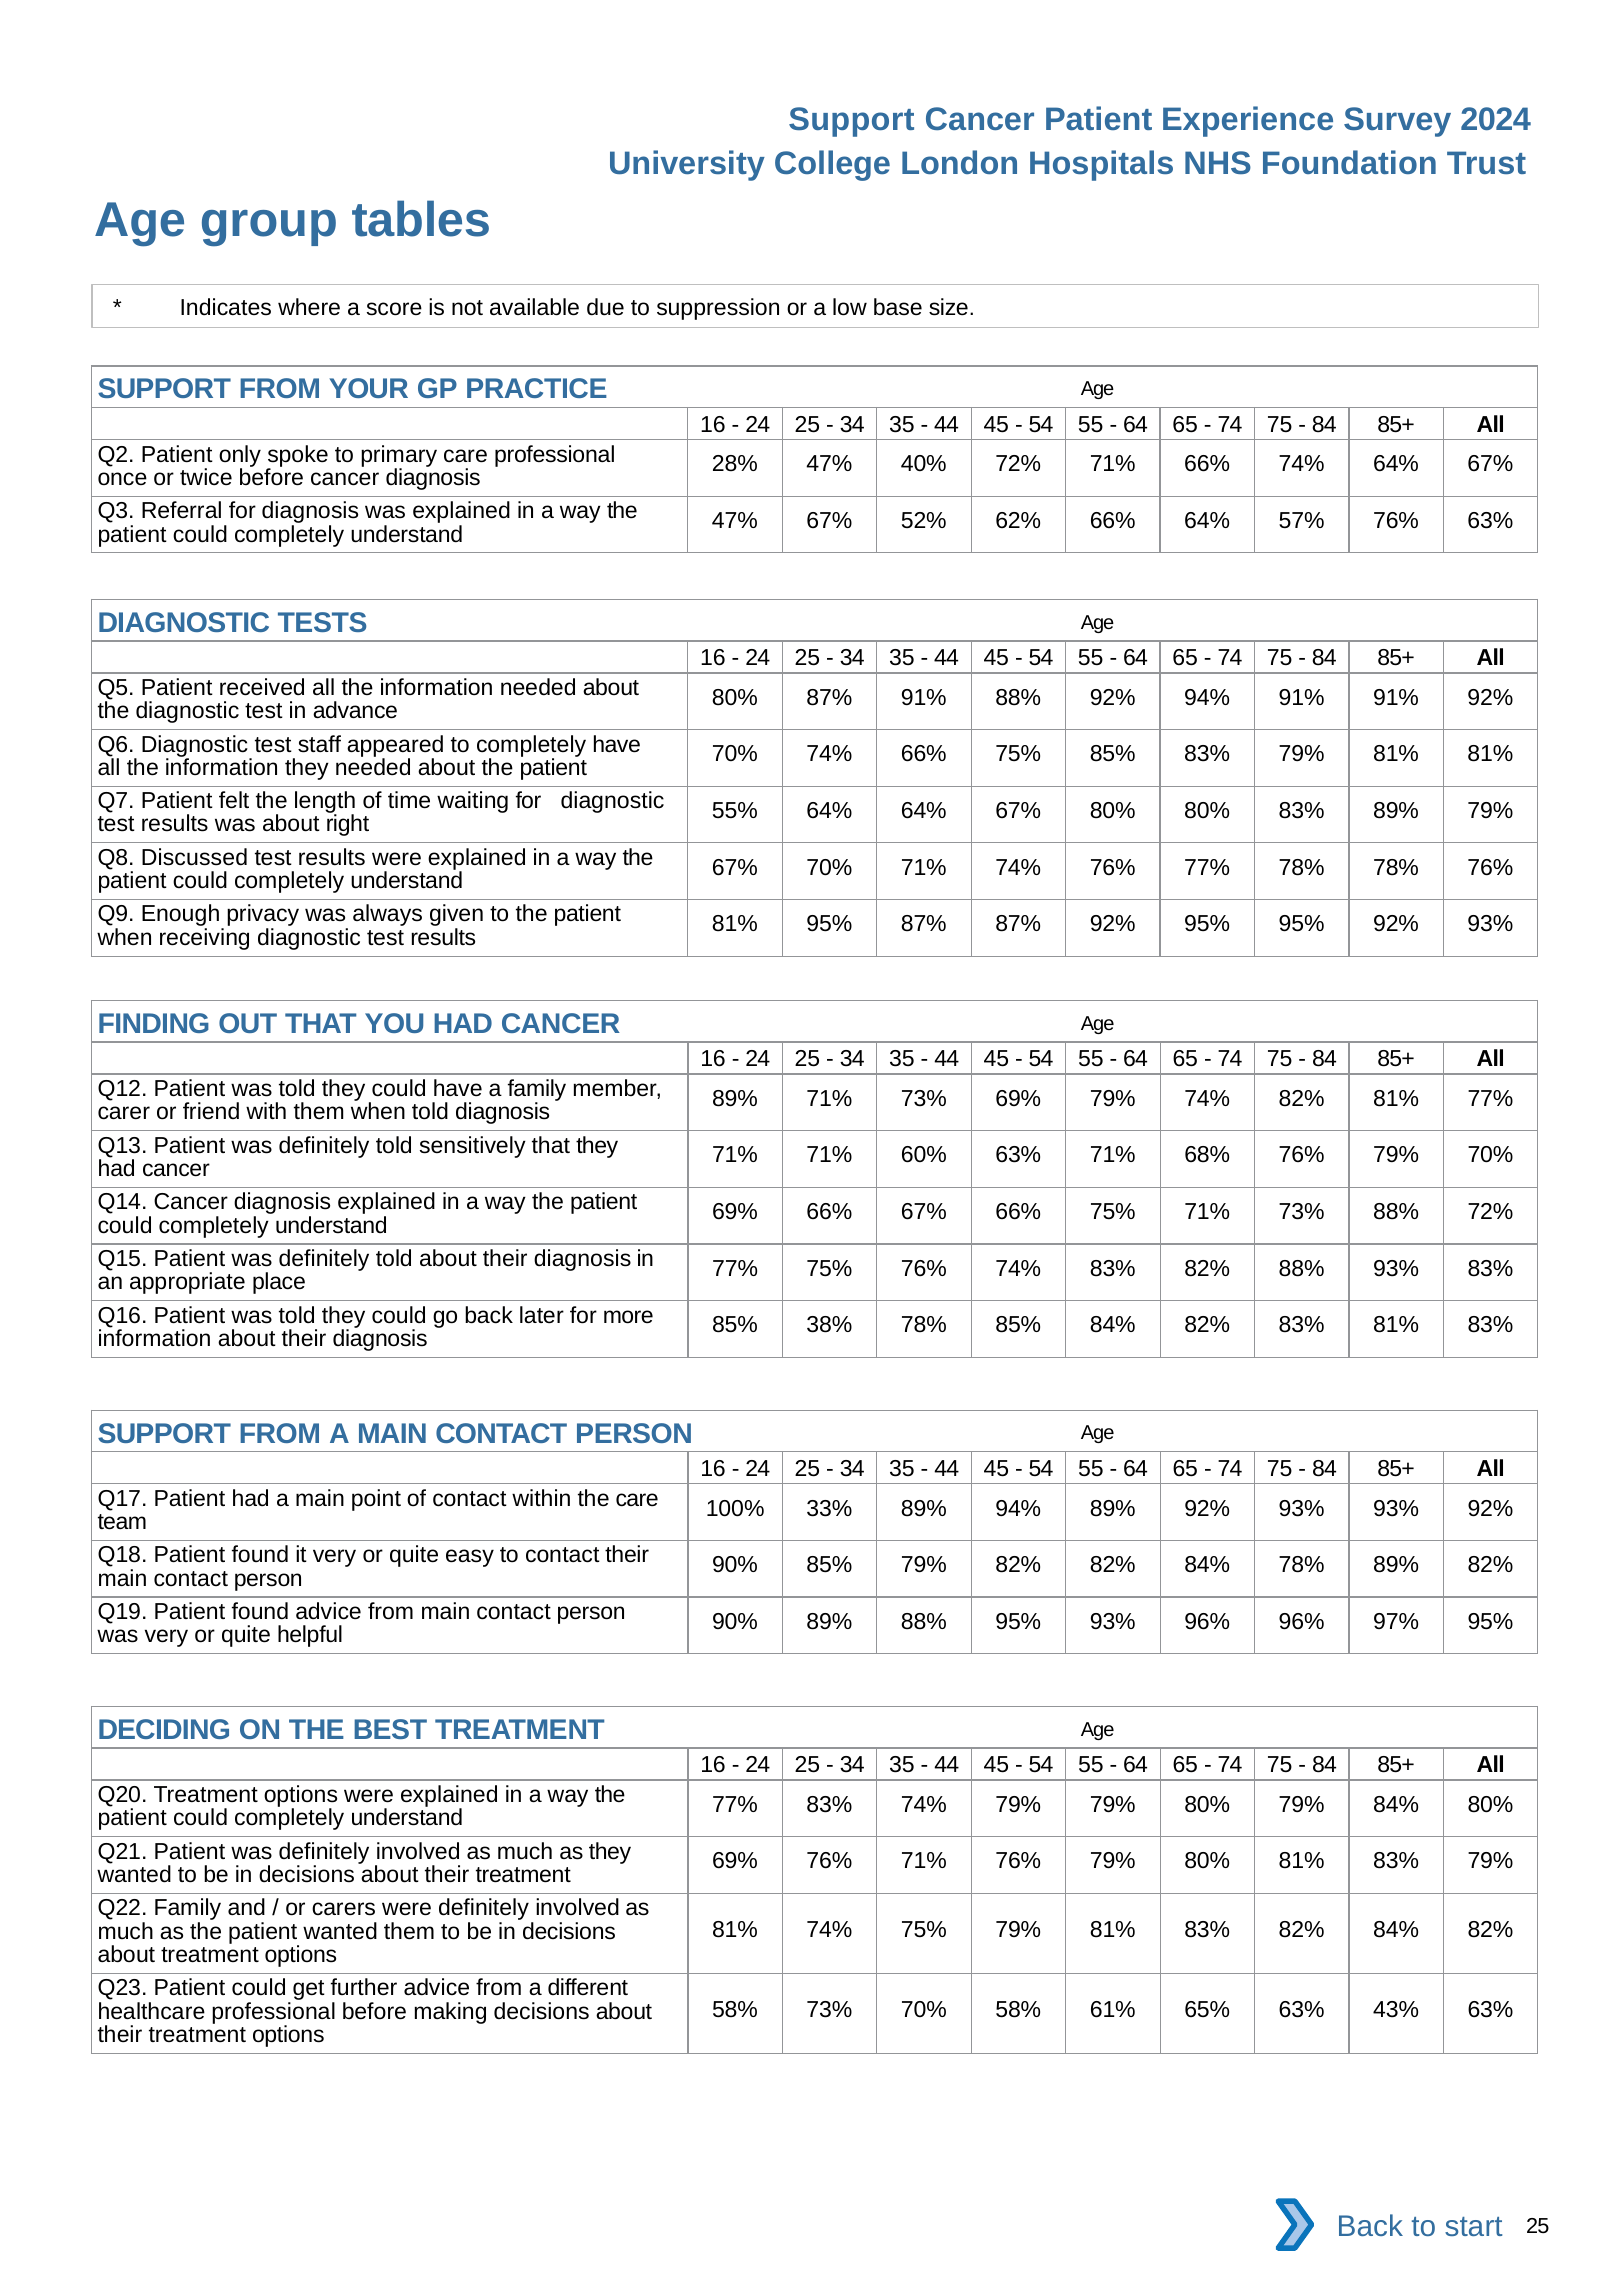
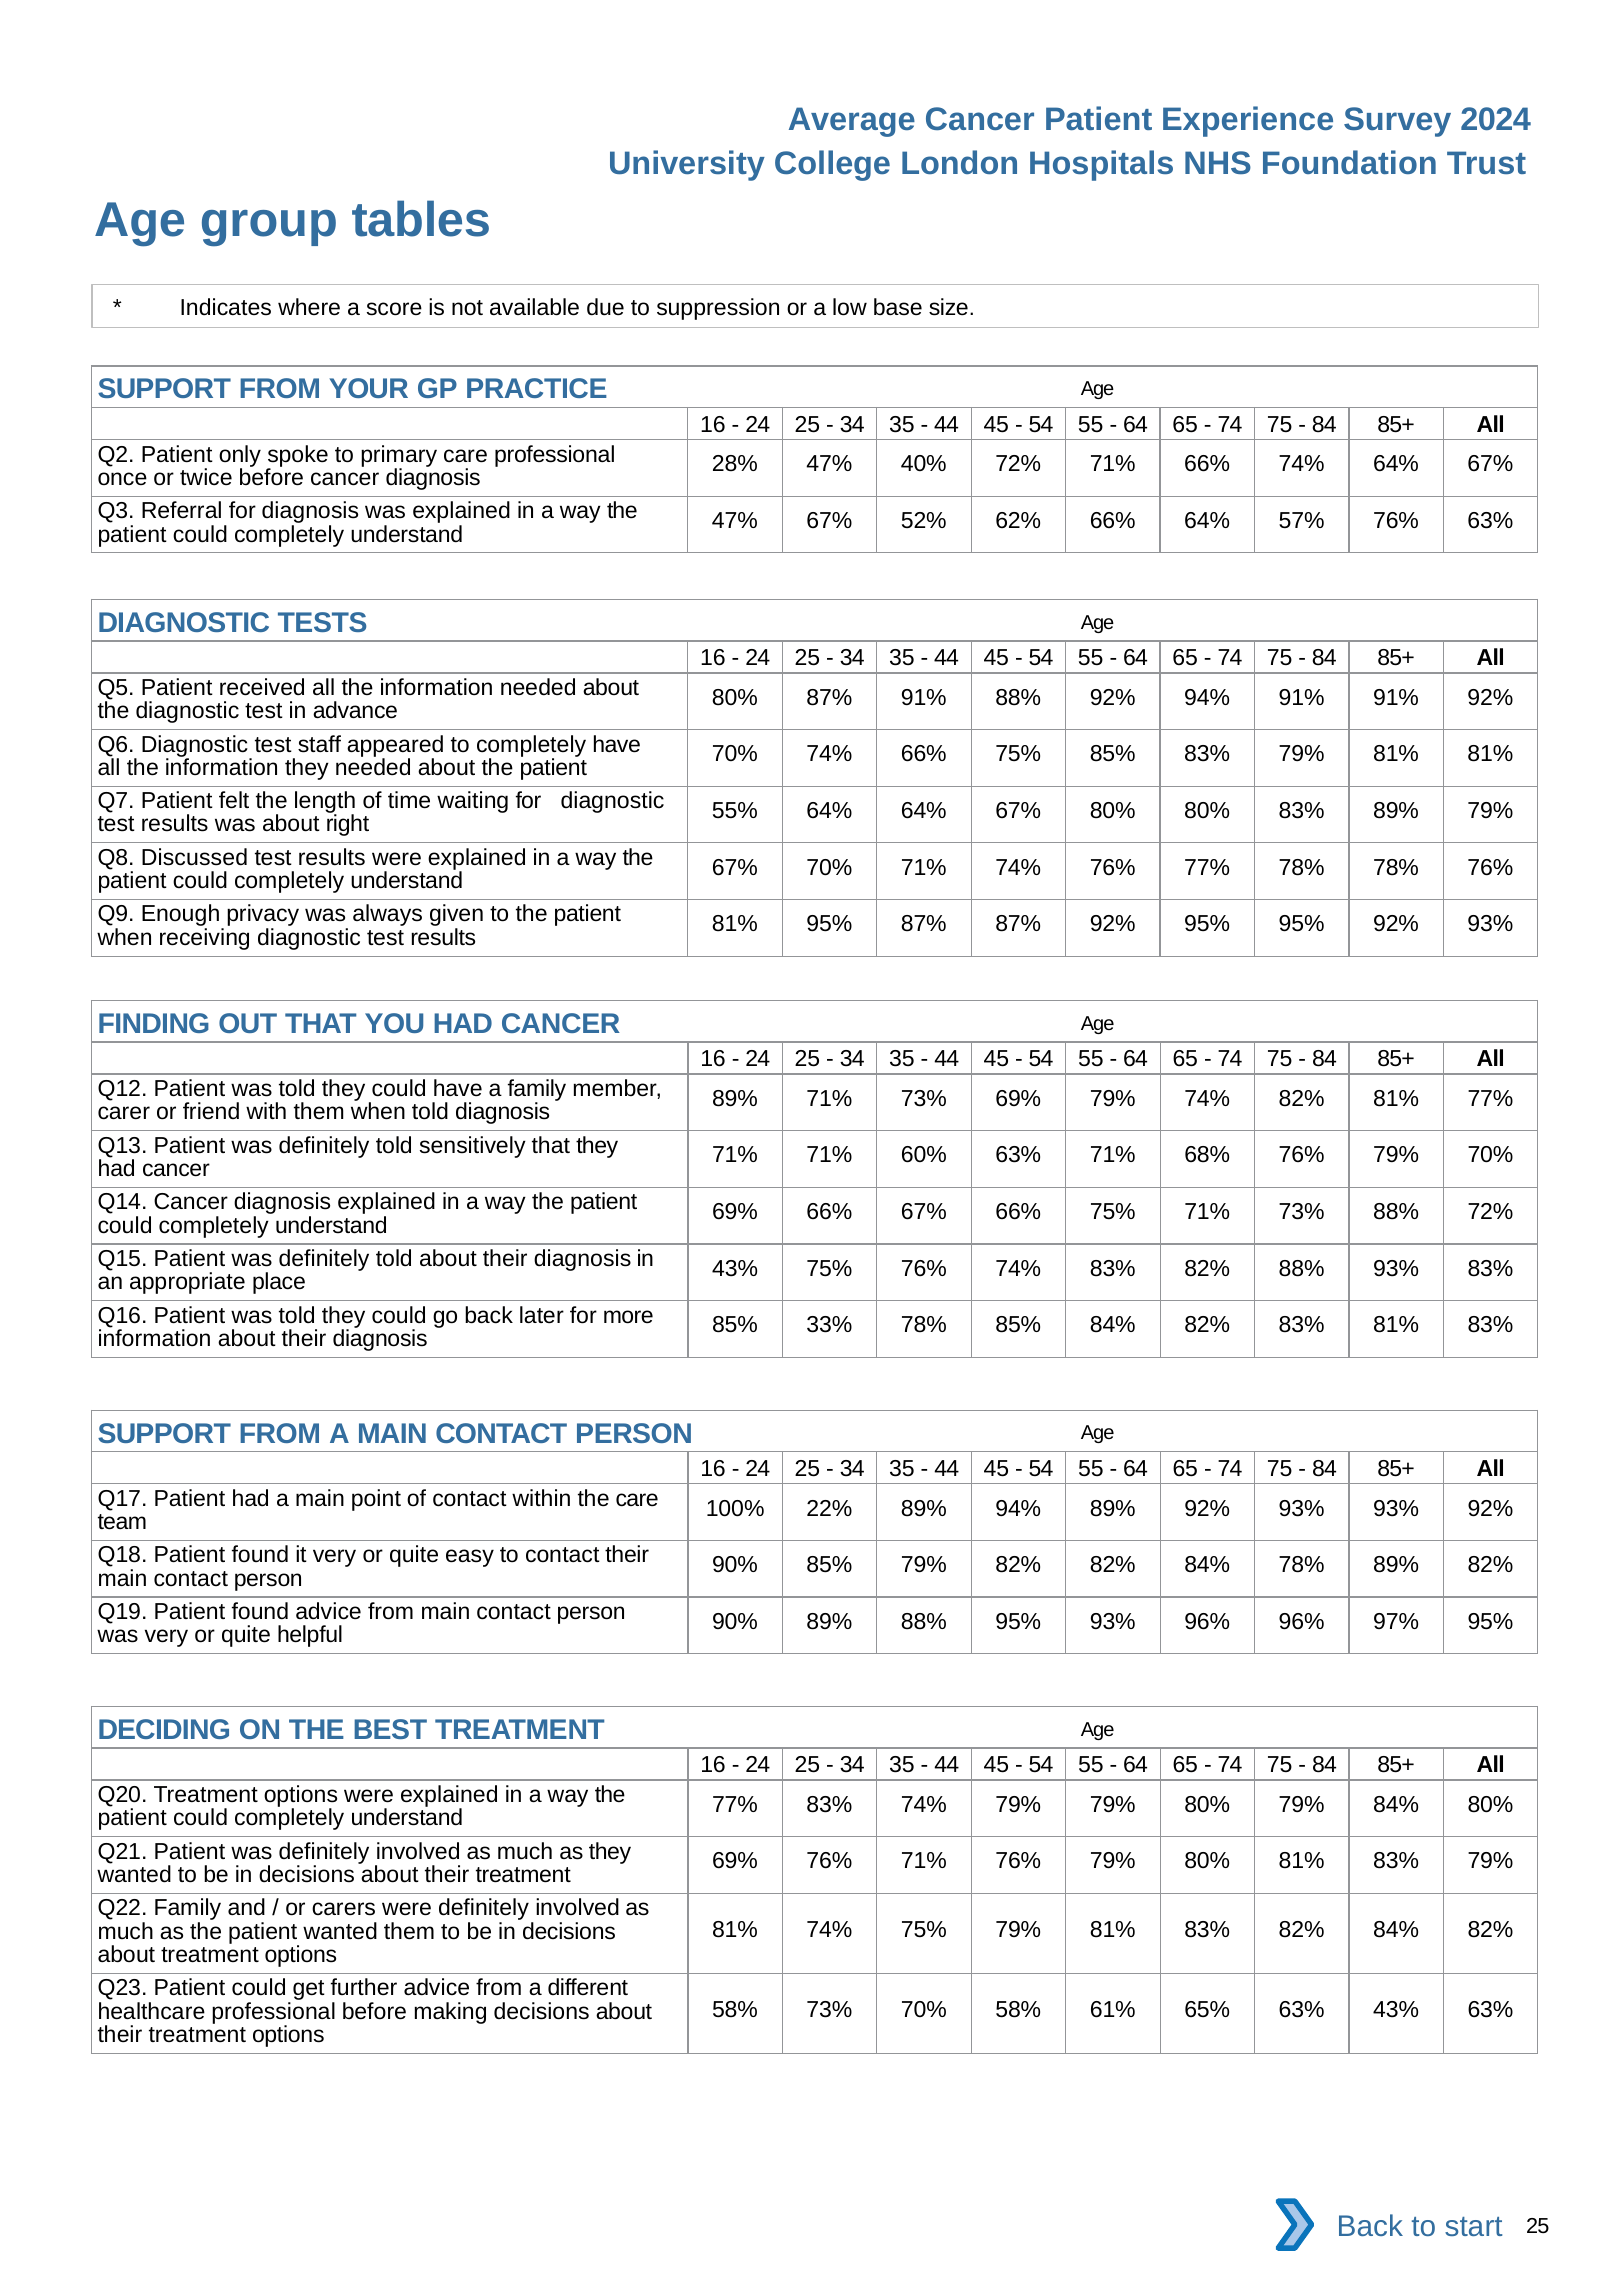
Support: Support -> Average (852, 120)
77%: 77% -> 43% (735, 1268)
38%: 38% -> 33% (829, 1325)
33%: 33% -> 22% (829, 1508)
